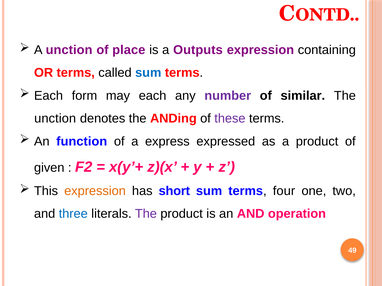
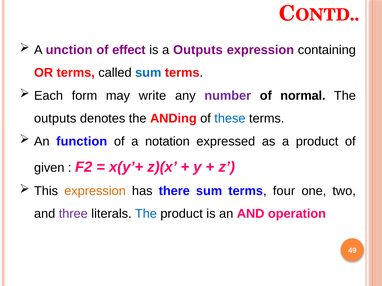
place: place -> effect (129, 50)
may each: each -> write (152, 96)
similar: similar -> normal (303, 96)
unction: unction -> outputs (55, 119)
these colour: purple -> blue (230, 119)
express: express -> notation (167, 142)
short: short -> there (174, 191)
three colour: blue -> purple (73, 214)
The colour: purple -> blue (146, 214)
